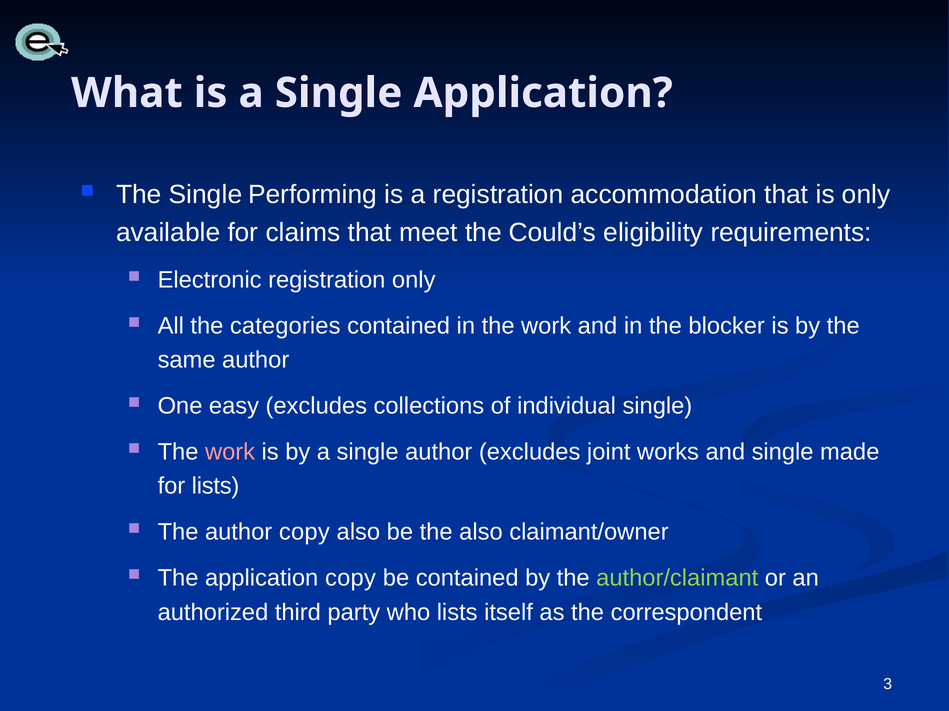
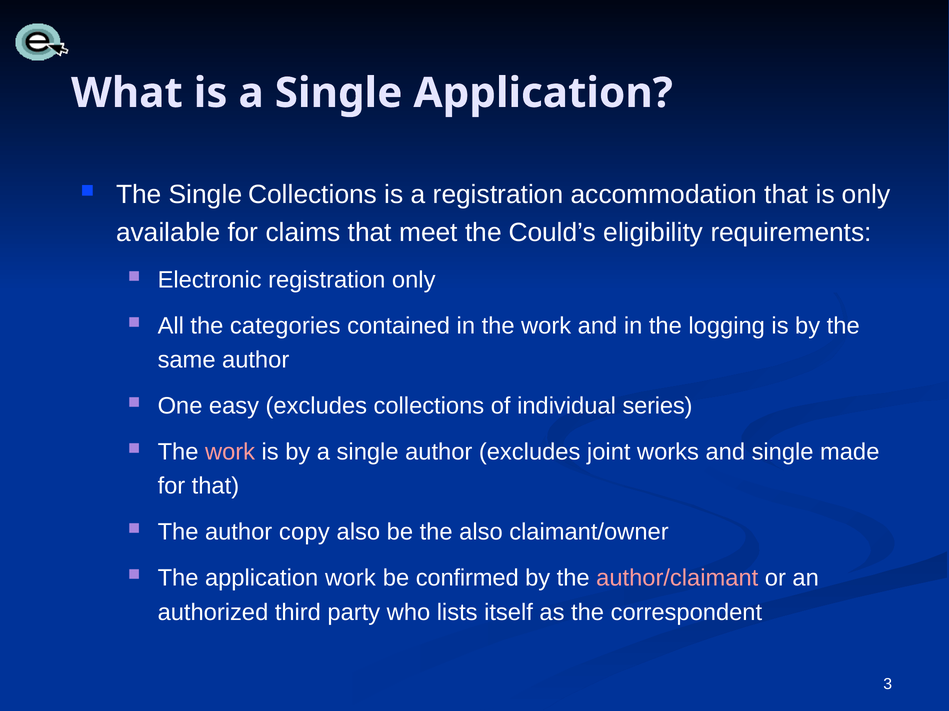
Single Performing: Performing -> Collections (313, 195)
blocker: blocker -> logging (727, 326)
individual single: single -> series (657, 406)
for lists: lists -> that (215, 487)
application copy: copy -> work (350, 579)
be contained: contained -> confirmed (467, 579)
author/claimant colour: light green -> pink (677, 579)
